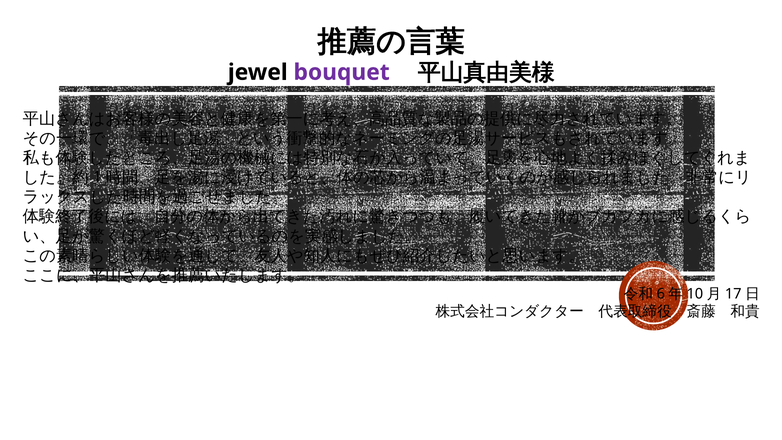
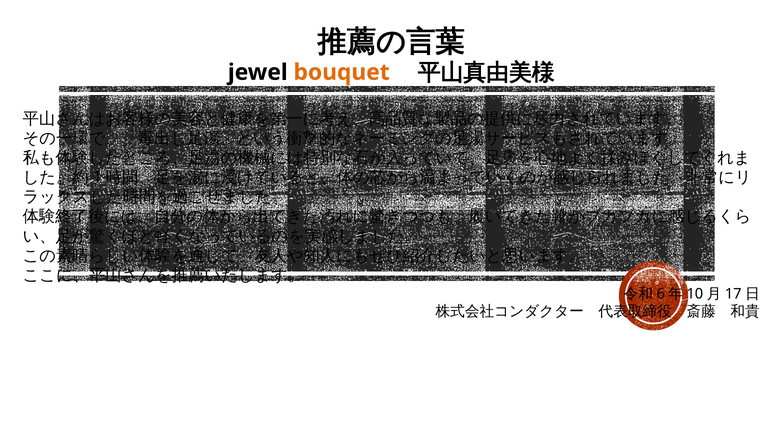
bouquet colour: purple -> orange (342, 72)
